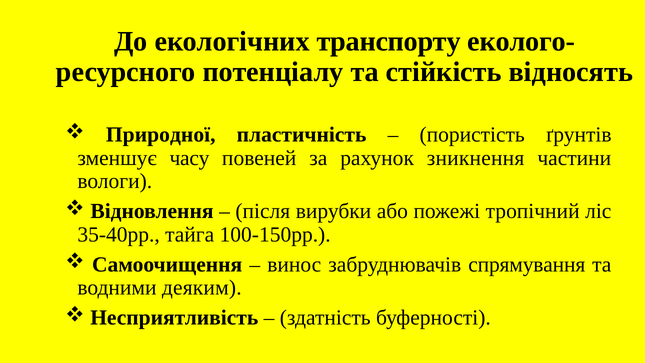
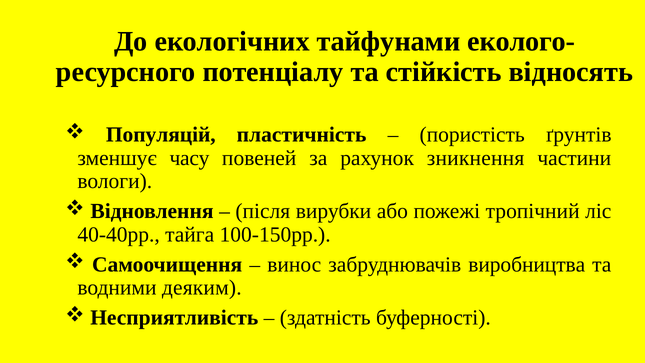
транспорту: транспорту -> тайфунами (389, 42)
Природної: Природної -> Популяцій (161, 135)
35-40рр: 35-40рр -> 40-40рр (119, 234)
спрямування: спрямування -> виробництва (527, 264)
